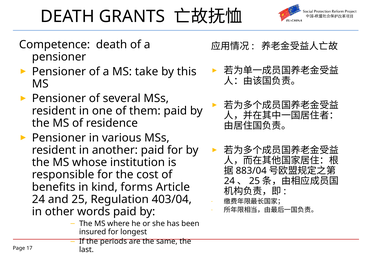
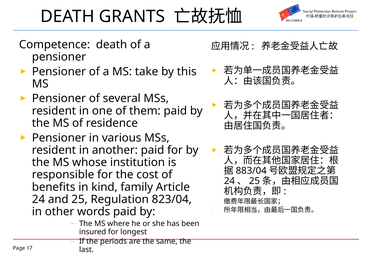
forms: forms -> family (137, 187)
403/04: 403/04 -> 823/04 (172, 200)
